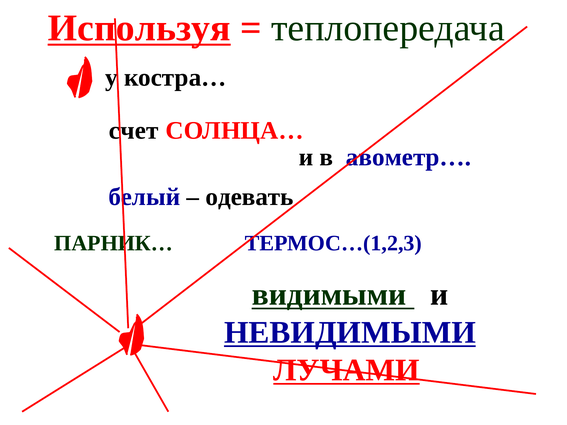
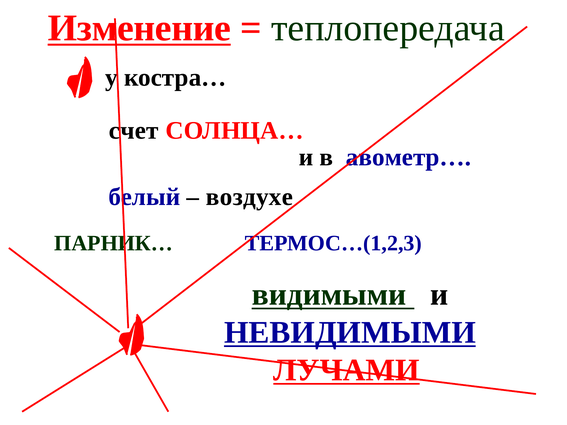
Используя: Используя -> Изменение (139, 28)
одевать: одевать -> воздухе (249, 197)
